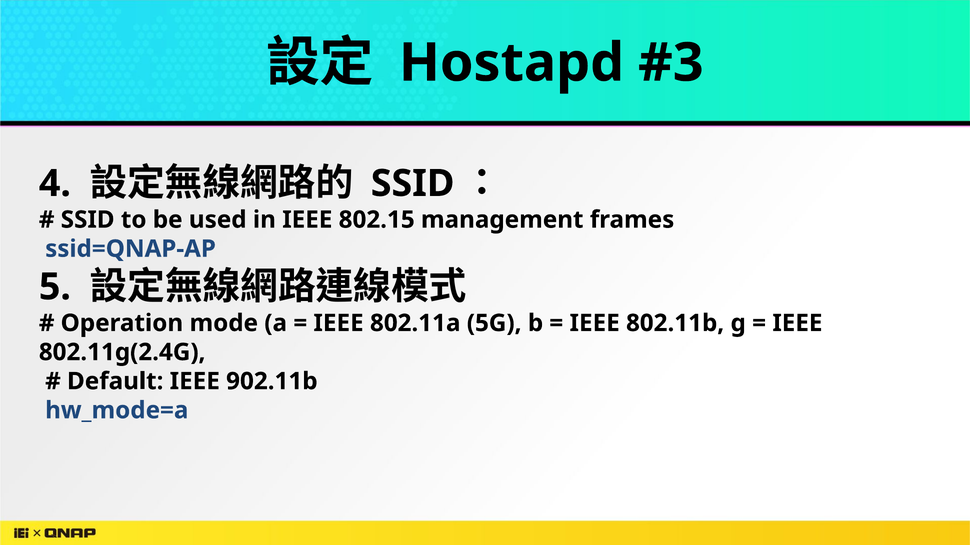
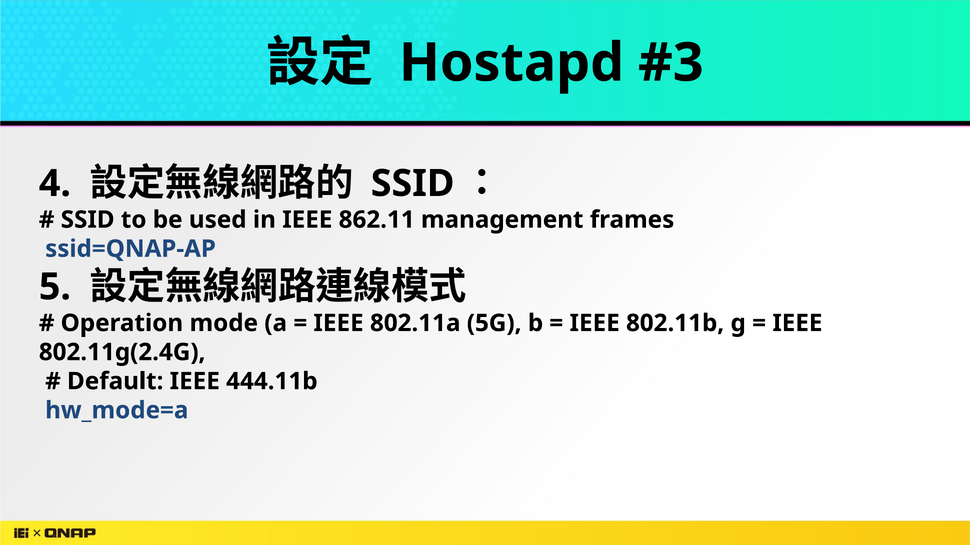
802.15: 802.15 -> 862.11 (377, 220)
902.11b: 902.11b -> 444.11b (272, 382)
